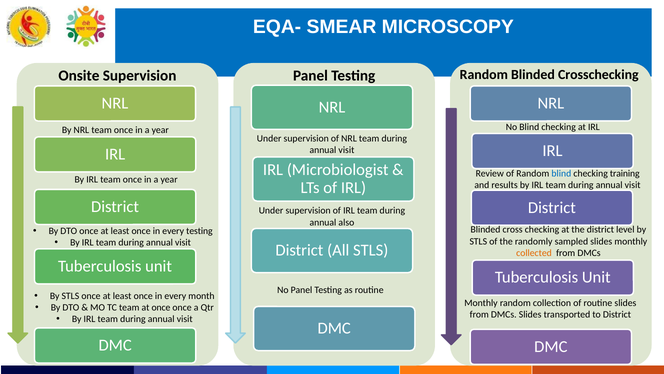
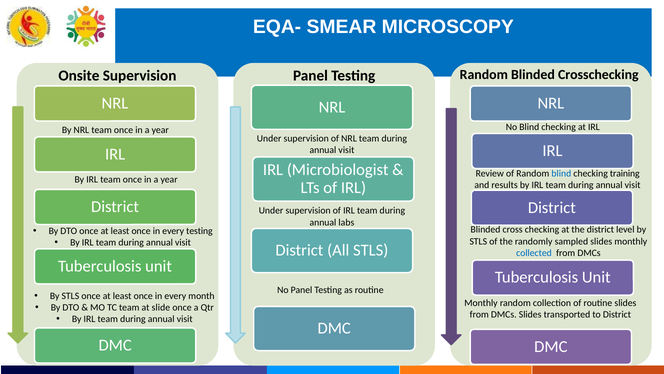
also: also -> labs (346, 222)
collected colour: orange -> blue (534, 253)
at once: once -> slide (161, 307)
